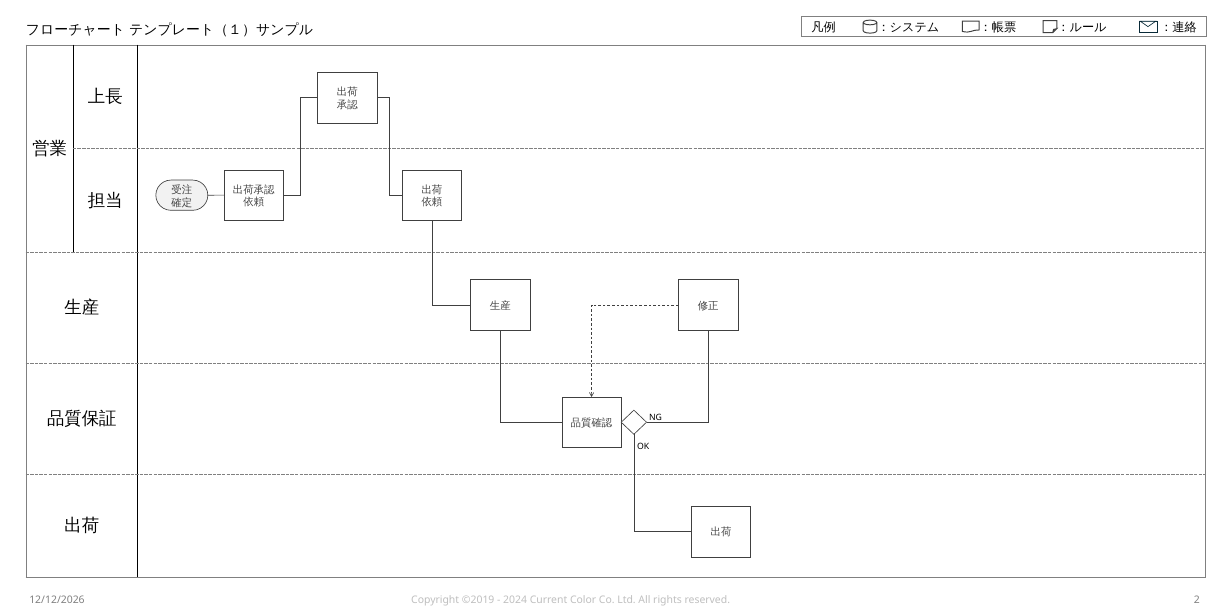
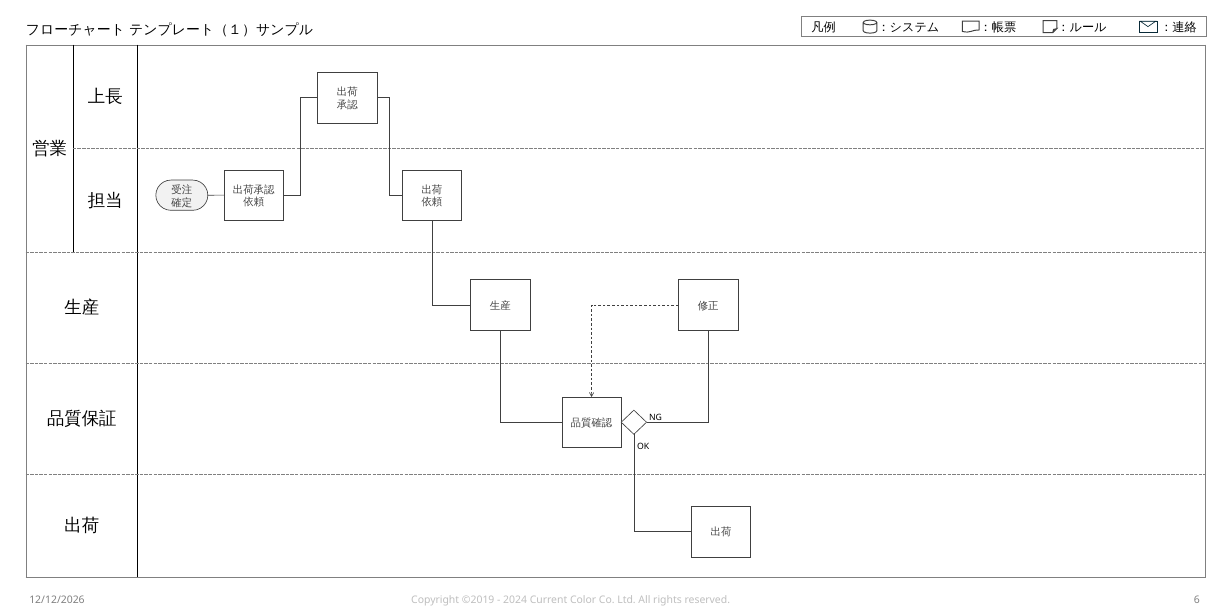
2: 2 -> 6 (1197, 600)
